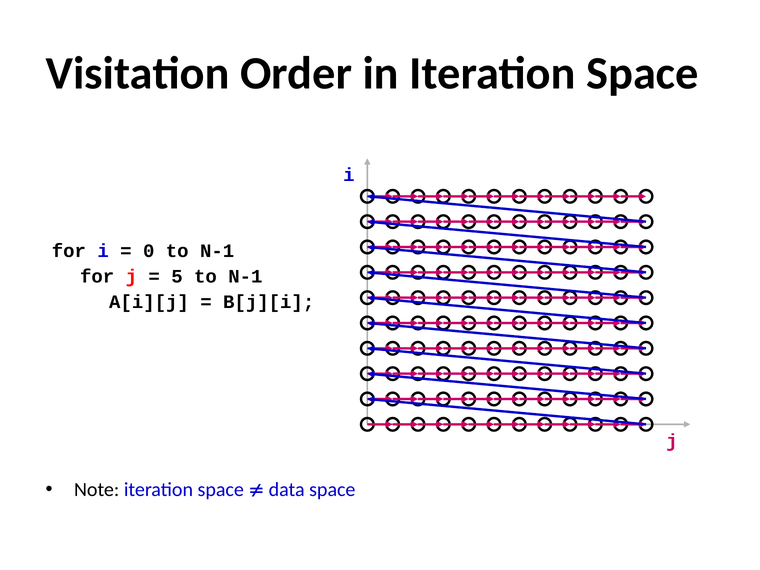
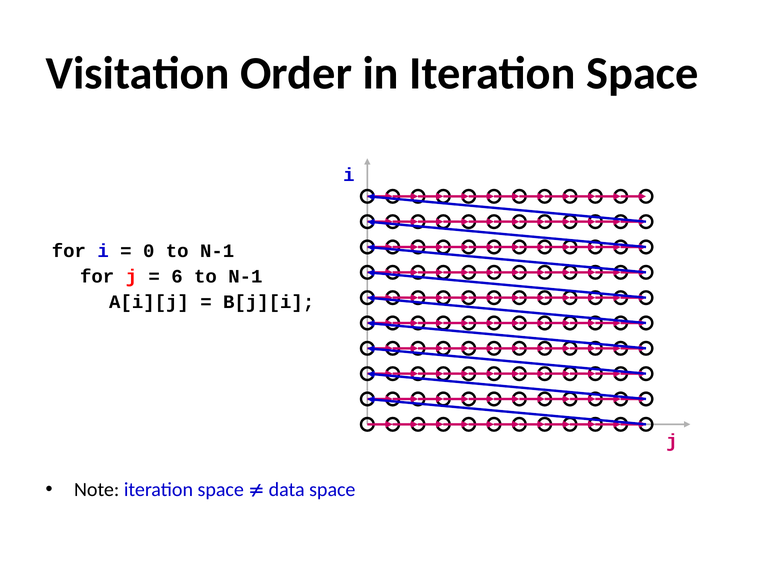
5: 5 -> 6 (177, 276)
